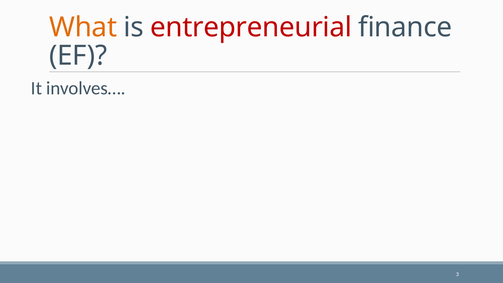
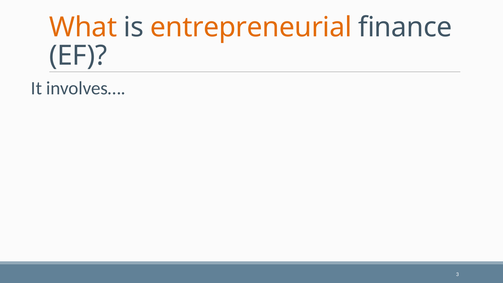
entrepreneurial colour: red -> orange (251, 27)
